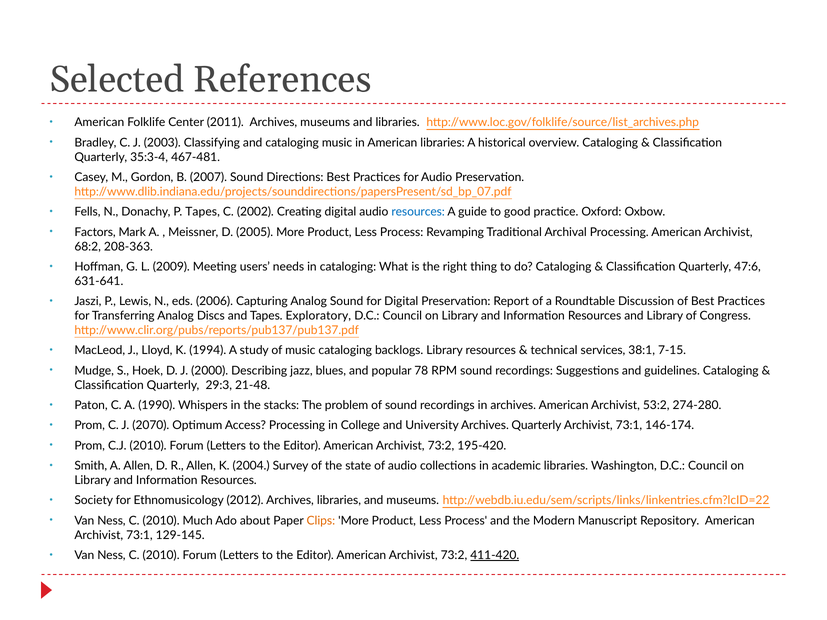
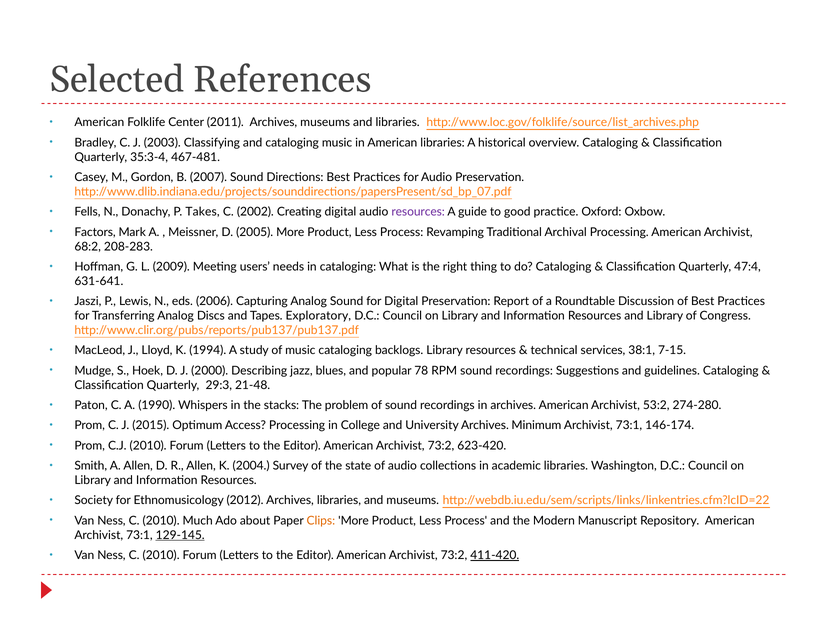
P Tapes: Tapes -> Takes (203, 212)
resources colour: blue -> purple (418, 212)
208-363: 208-363 -> 208-283 (128, 247)
47:6: 47:6 -> 47:4 (747, 267)
2070: 2070 -> 2015 (151, 426)
Archives Quarterly: Quarterly -> Minimum (536, 426)
195-420: 195-420 -> 623-420 (482, 446)
129-145 underline: none -> present (180, 535)
